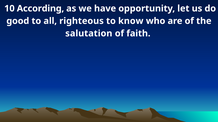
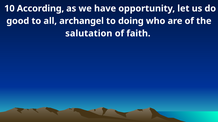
righteous: righteous -> archangel (82, 21)
know: know -> doing (131, 21)
